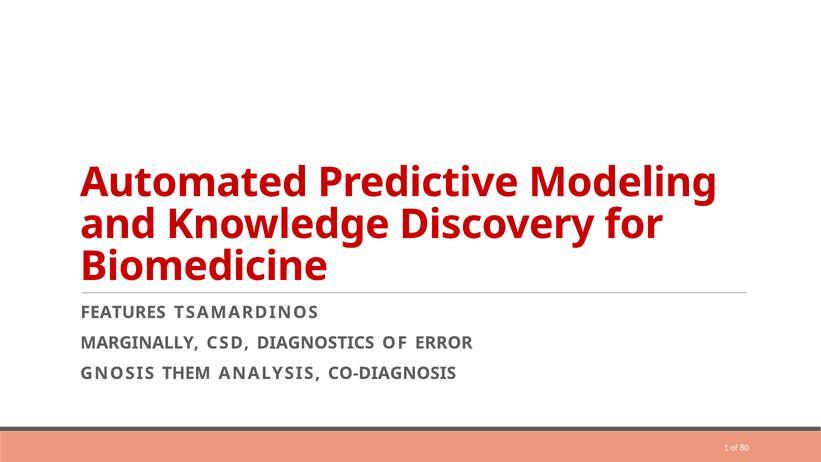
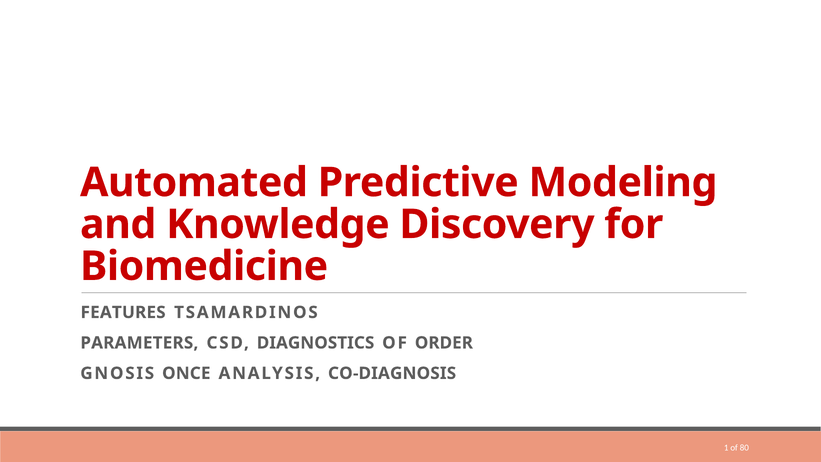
MARGINALLY: MARGINALLY -> PARAMETERS (139, 343)
ERROR: ERROR -> ORDER (444, 343)
THEM: THEM -> ONCE (186, 373)
